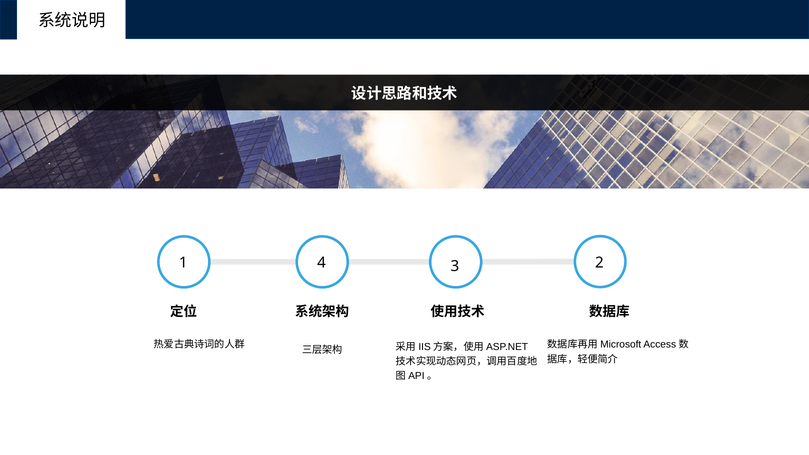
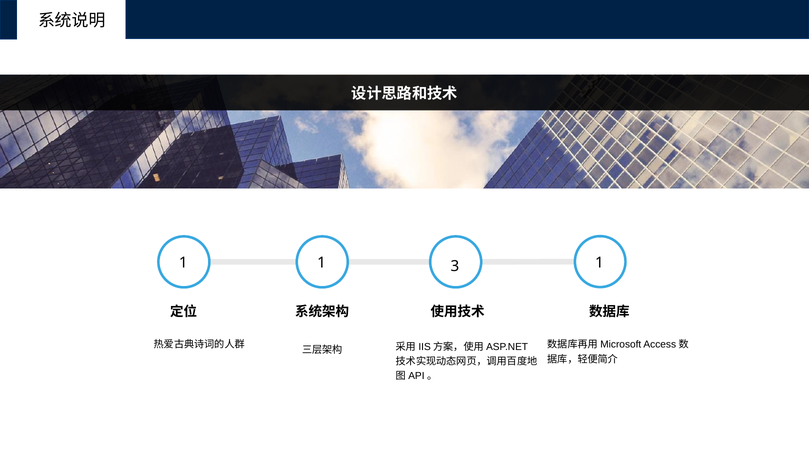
4: 4 -> 1 (321, 263)
3 2: 2 -> 1 (599, 263)
